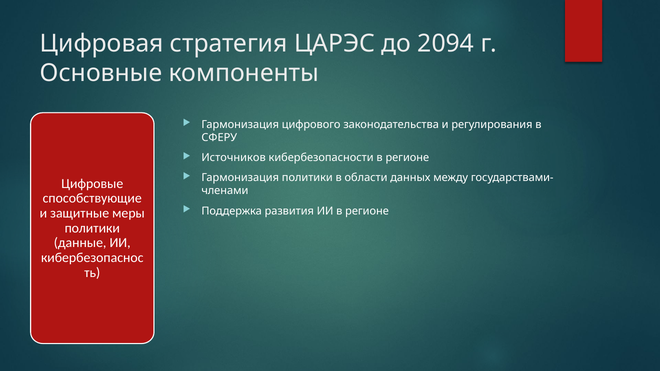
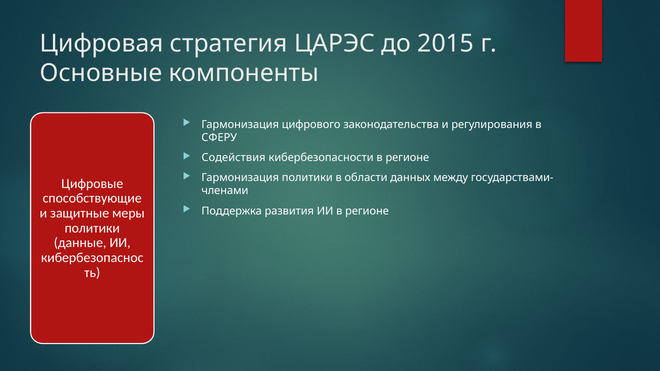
2094: 2094 -> 2015 (446, 44)
Источников: Источников -> Содействия (234, 158)
